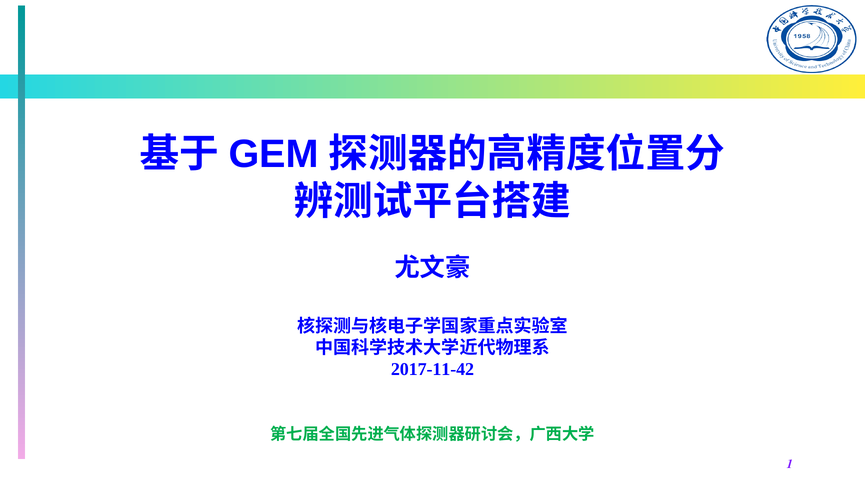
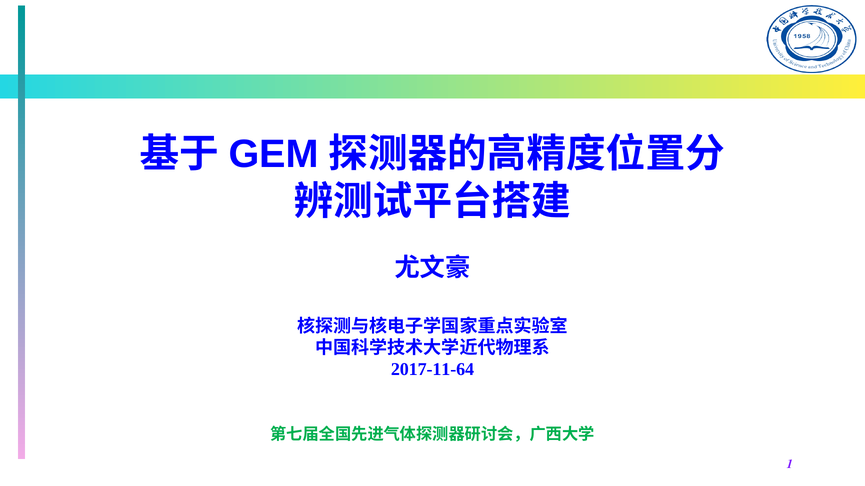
2017-11-42: 2017-11-42 -> 2017-11-64 (433, 370)
